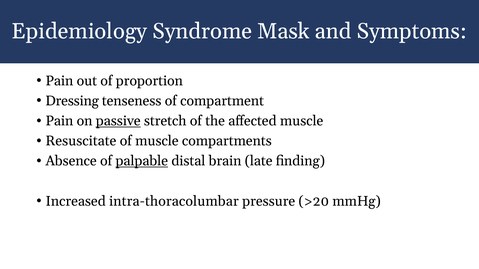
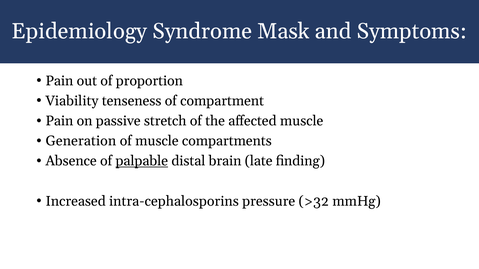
Dressing: Dressing -> Viability (72, 101)
passive underline: present -> none (118, 121)
Resuscitate: Resuscitate -> Generation (81, 141)
intra-thoracolumbar: intra-thoracolumbar -> intra-cephalosporins (174, 201)
>20: >20 -> >32 (314, 201)
